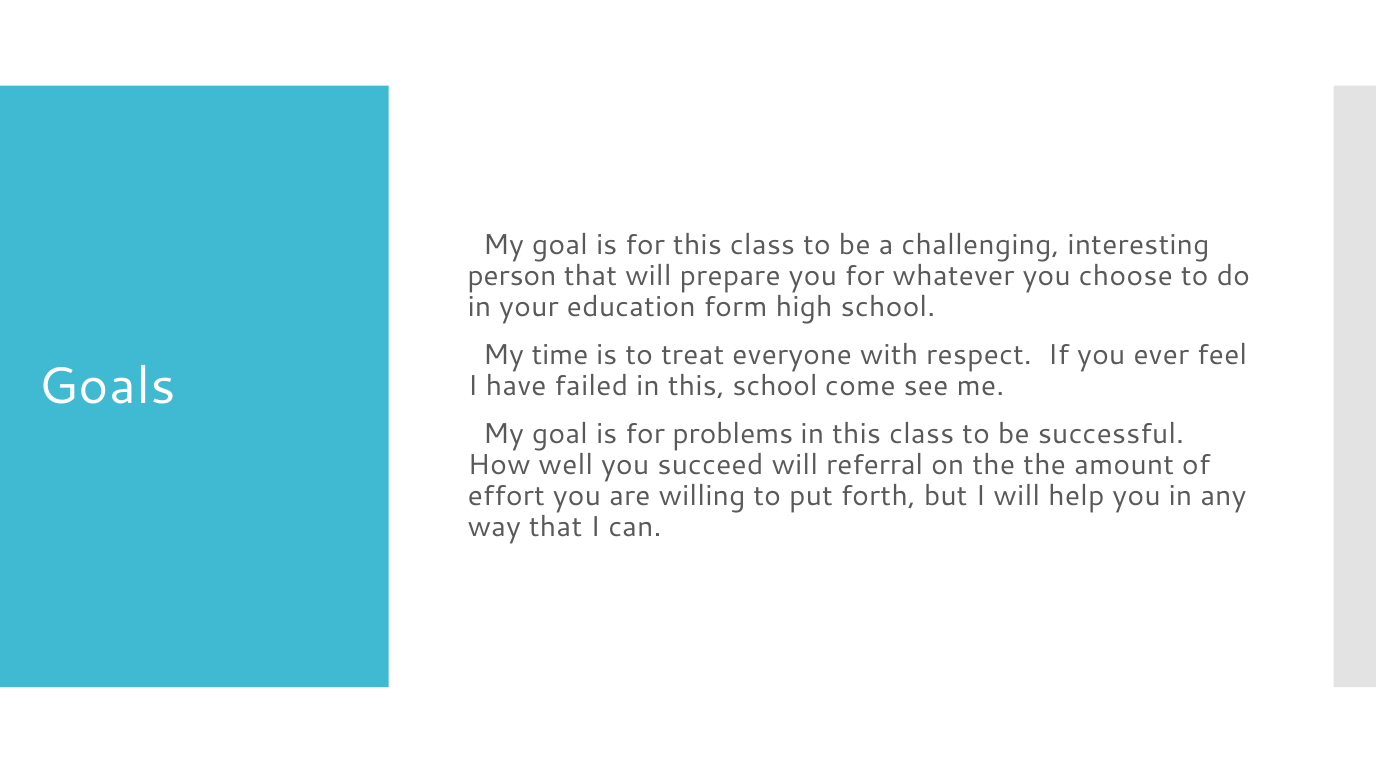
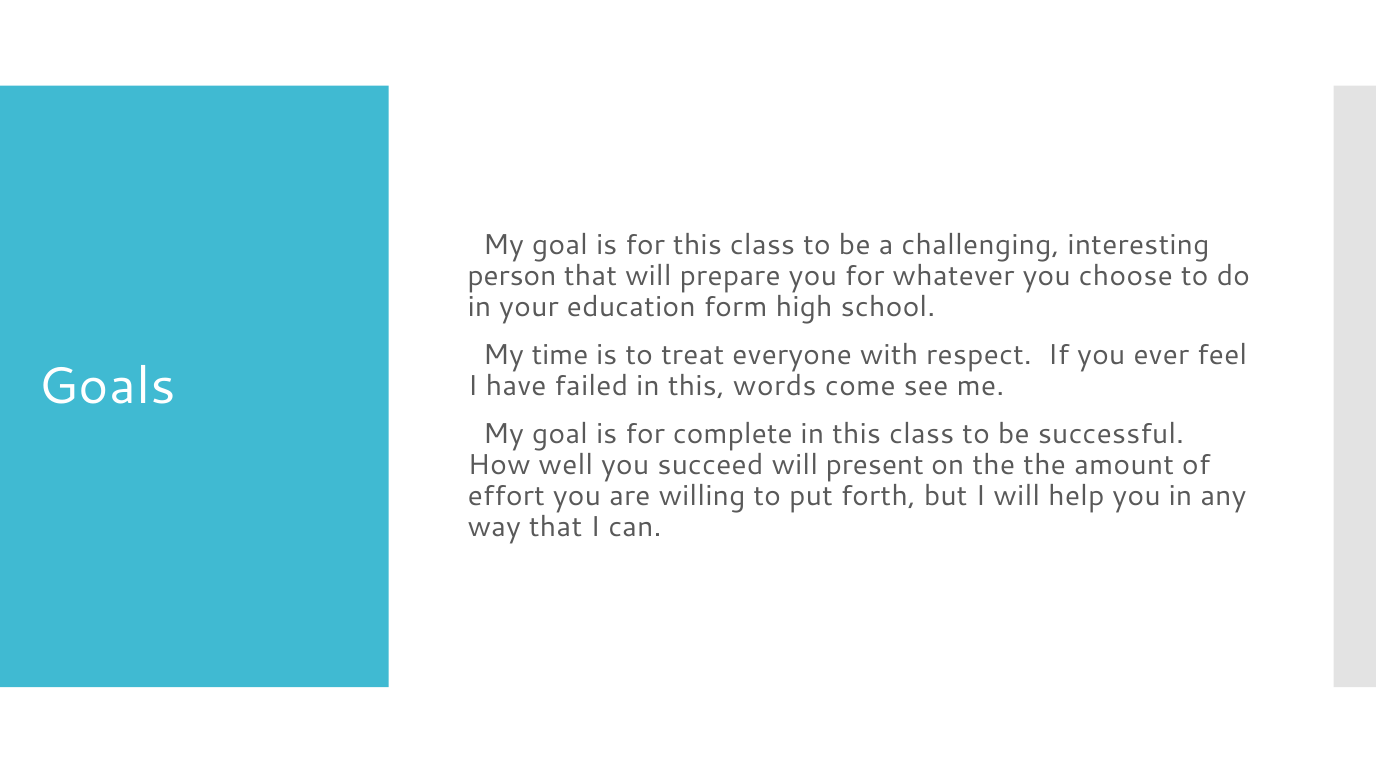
this school: school -> words (775, 386)
problems: problems -> complete (733, 434)
referral: referral -> present (875, 465)
